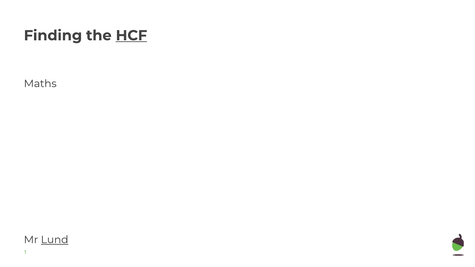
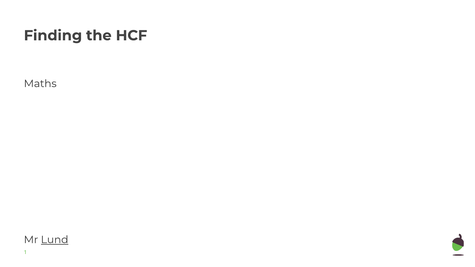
HCF underline: present -> none (131, 36)
